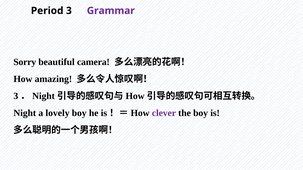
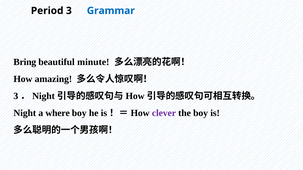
Grammar colour: purple -> blue (111, 11)
Sorry: Sorry -> Bring (25, 62)
camera: camera -> minute (93, 62)
lovely: lovely -> where (58, 113)
